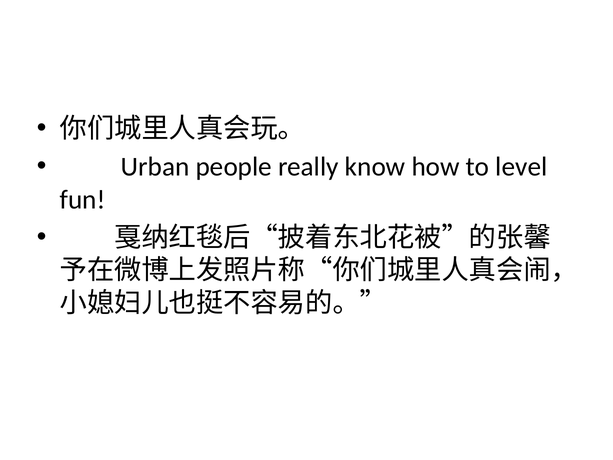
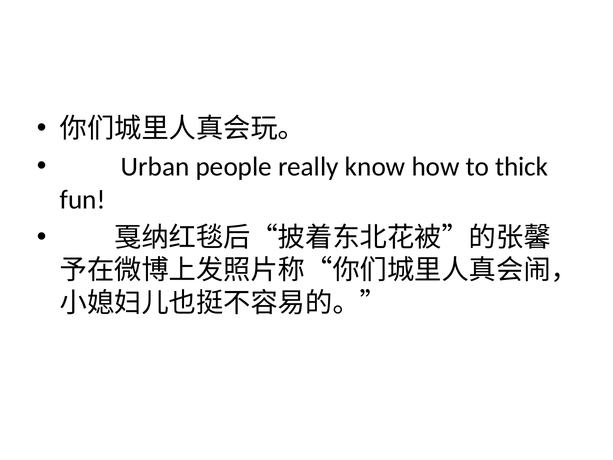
level: level -> thick (522, 167)
